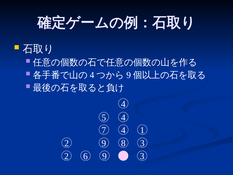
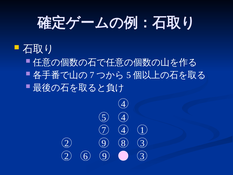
4: 4 -> 7 (92, 75)
9: 9 -> 5 (129, 75)
